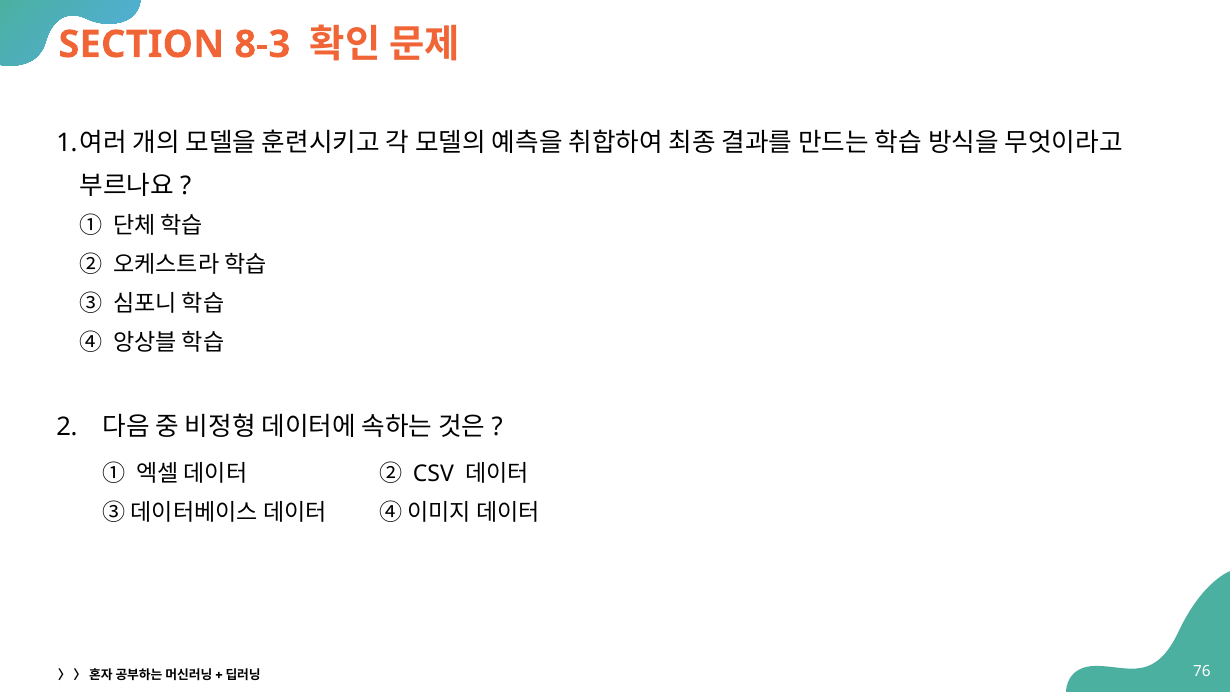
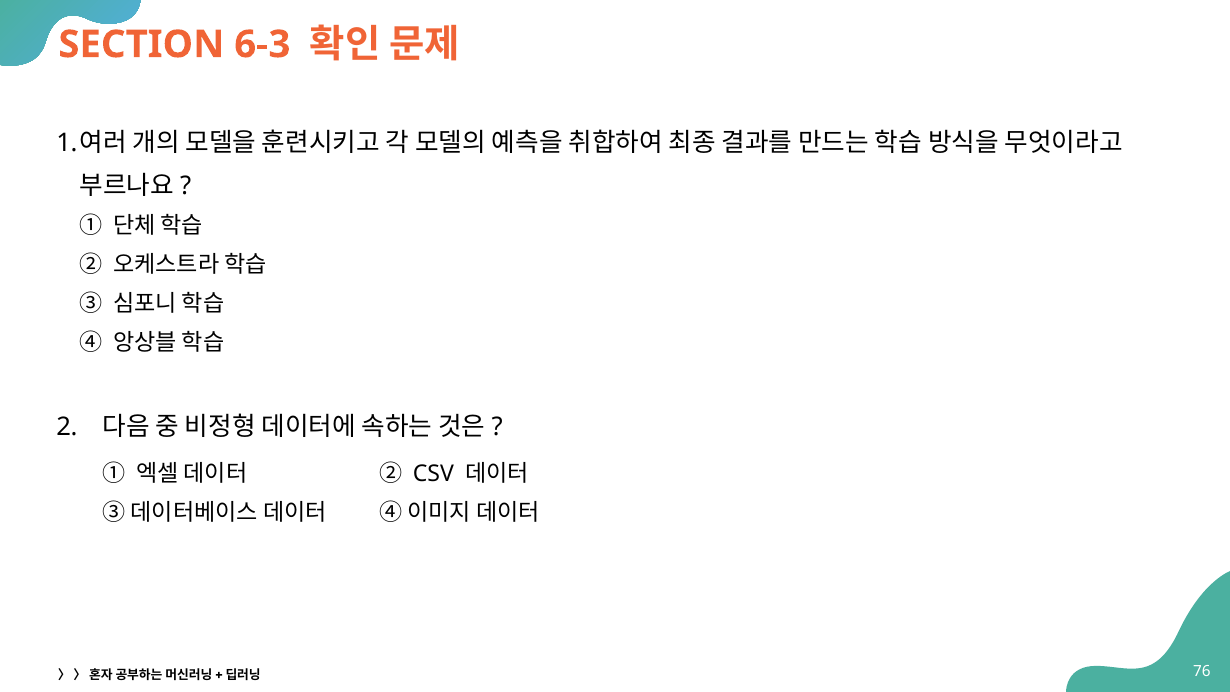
8-3: 8-3 -> 6-3 (262, 44)
